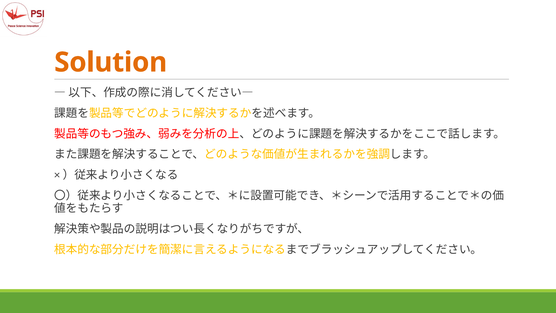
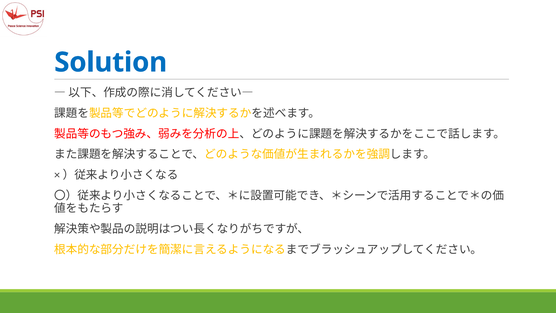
Solution colour: orange -> blue (111, 62)
